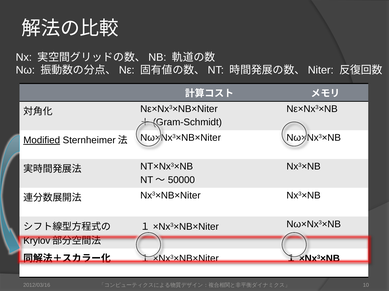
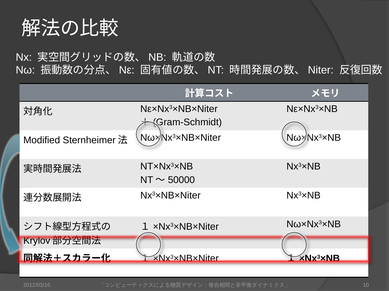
Modified underline: present -> none (42, 141)
